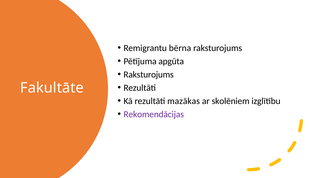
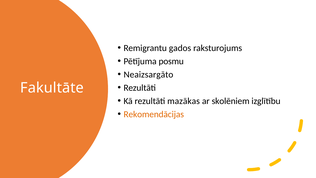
bērna: bērna -> gados (180, 48)
apgūta: apgūta -> posmu (171, 61)
Raksturojums: Raksturojums -> Neaizsargāto (148, 74)
Rekomendācijas colour: purple -> orange (154, 114)
